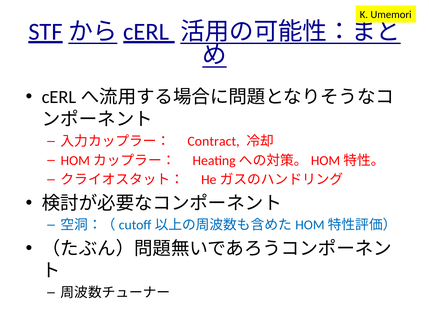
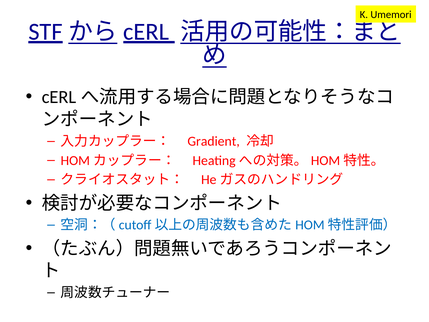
Contract: Contract -> Gradient (214, 141)
